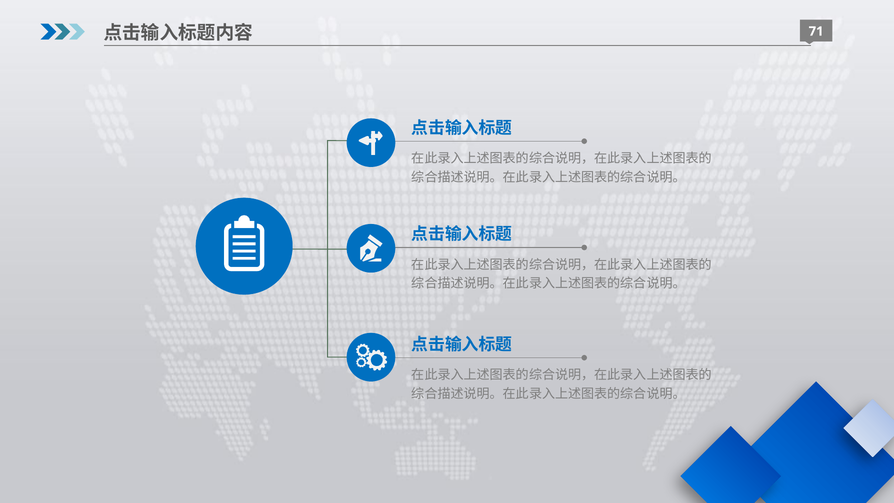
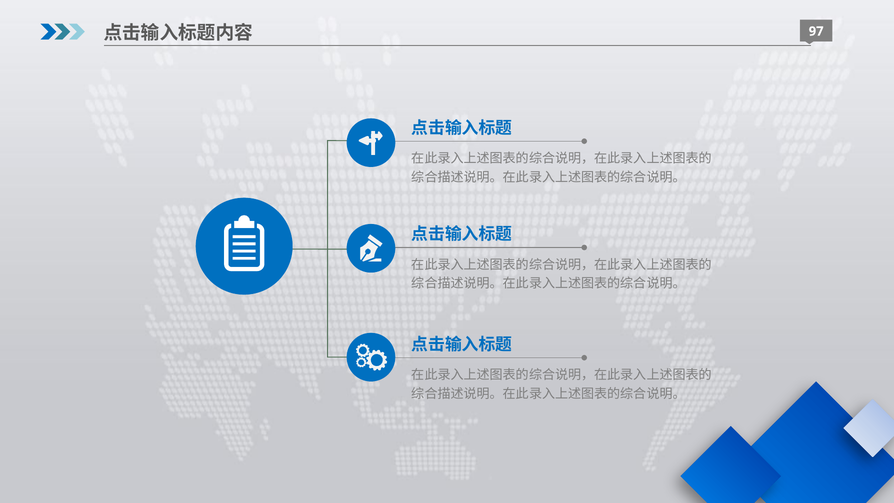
71: 71 -> 97 (816, 31)
